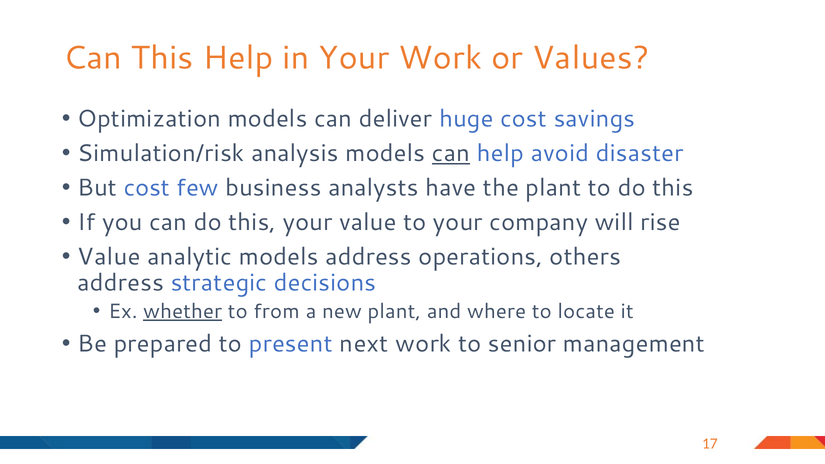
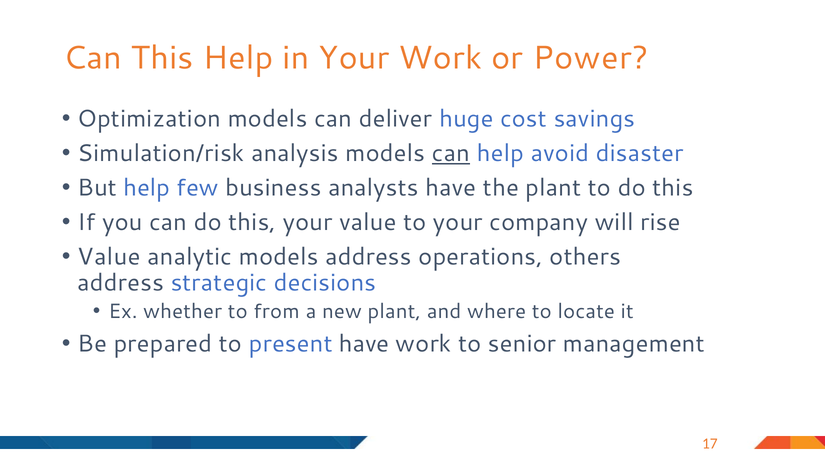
Values: Values -> Power (591, 58)
But cost: cost -> help (147, 188)
whether underline: present -> none (183, 311)
present next: next -> have (364, 344)
